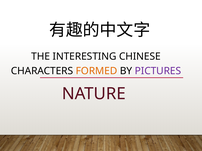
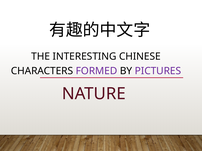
FORMED colour: orange -> purple (97, 71)
